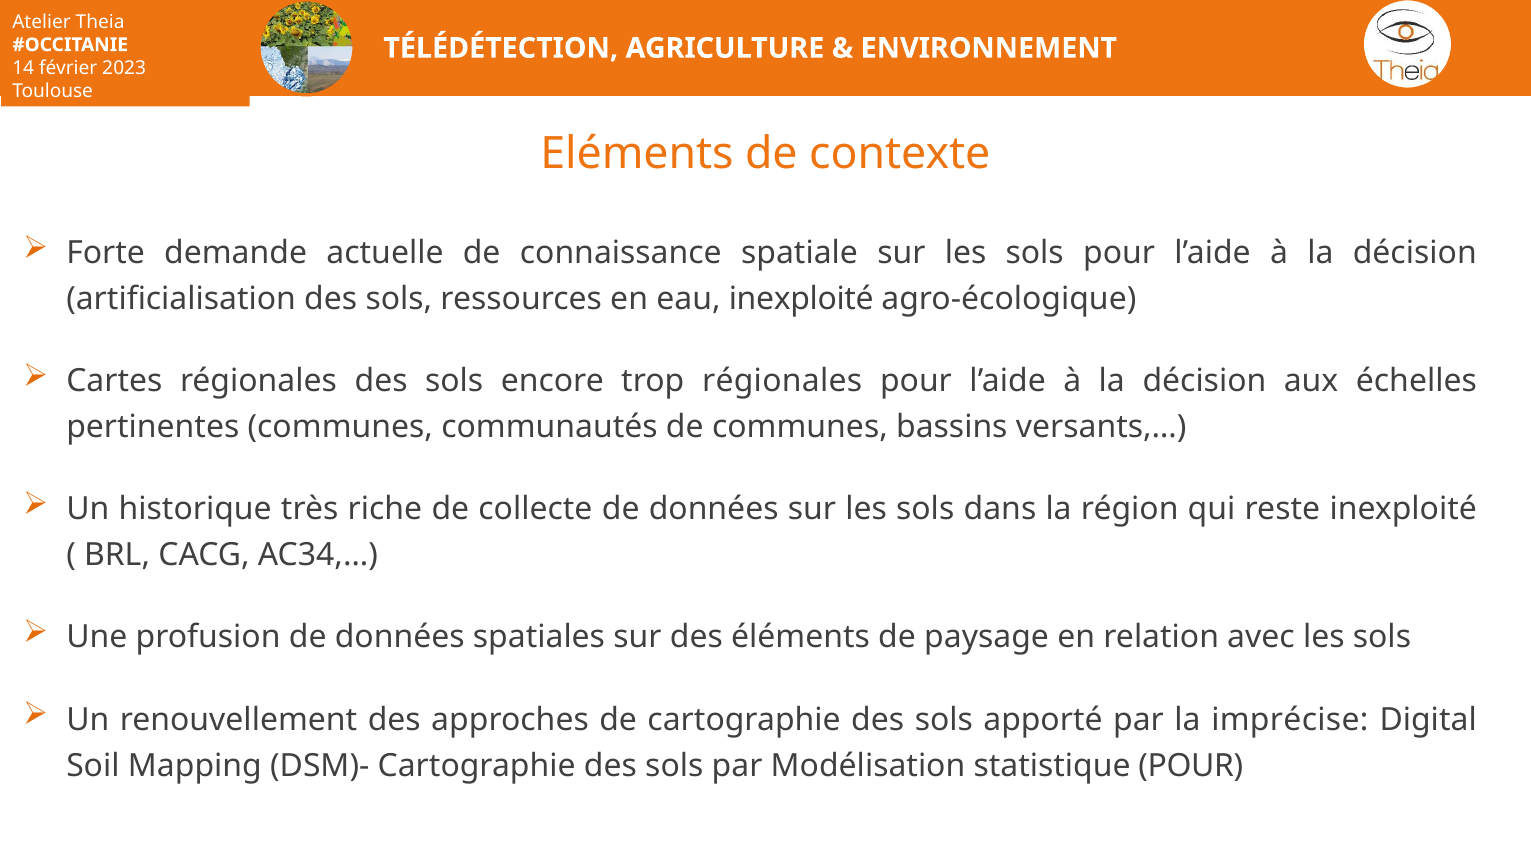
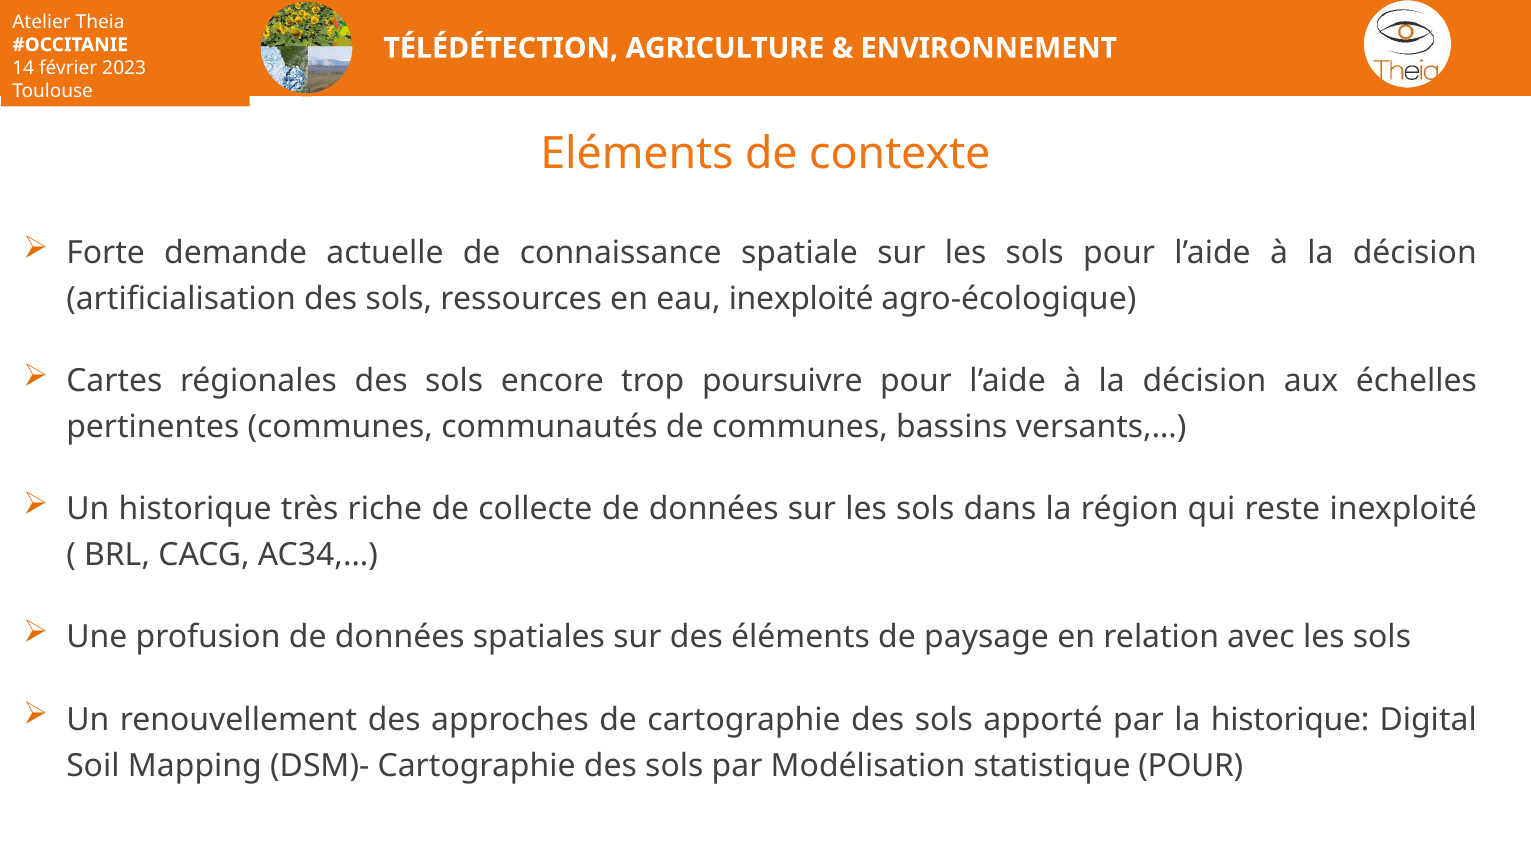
trop régionales: régionales -> poursuivre (782, 381)
la imprécise: imprécise -> historique (1290, 720)
